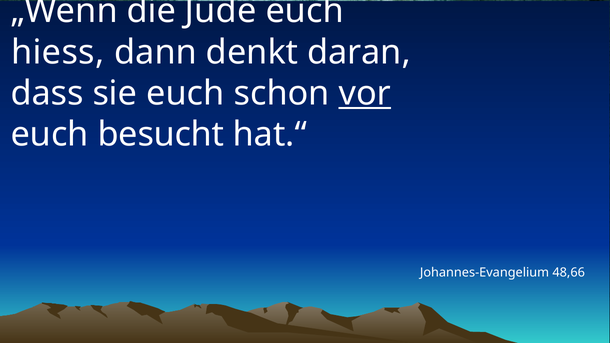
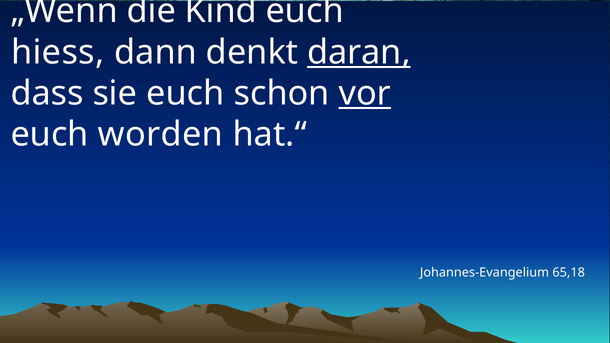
Jude: Jude -> Kind (221, 11)
daran underline: none -> present (359, 52)
besucht: besucht -> worden (161, 135)
48,66: 48,66 -> 65,18 (569, 272)
